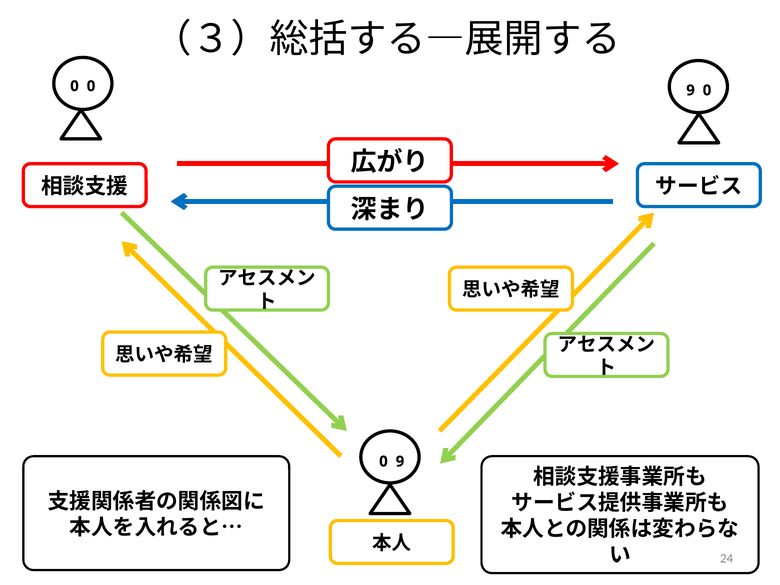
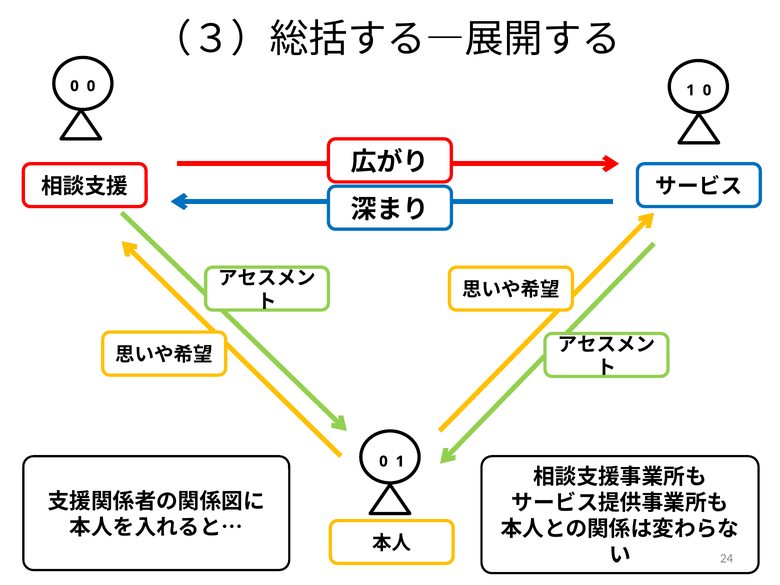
0 0 9: 9 -> 1 (691, 90)
9: 9 -> 1 (400, 461)
